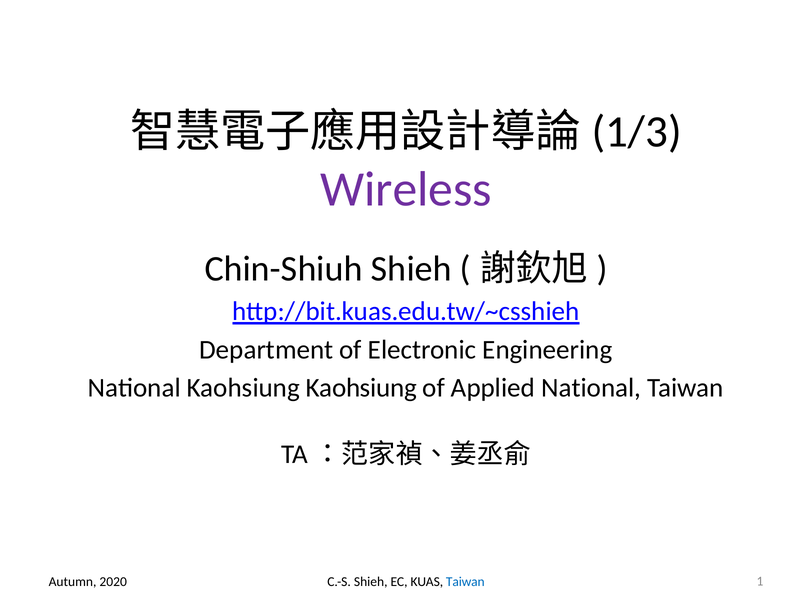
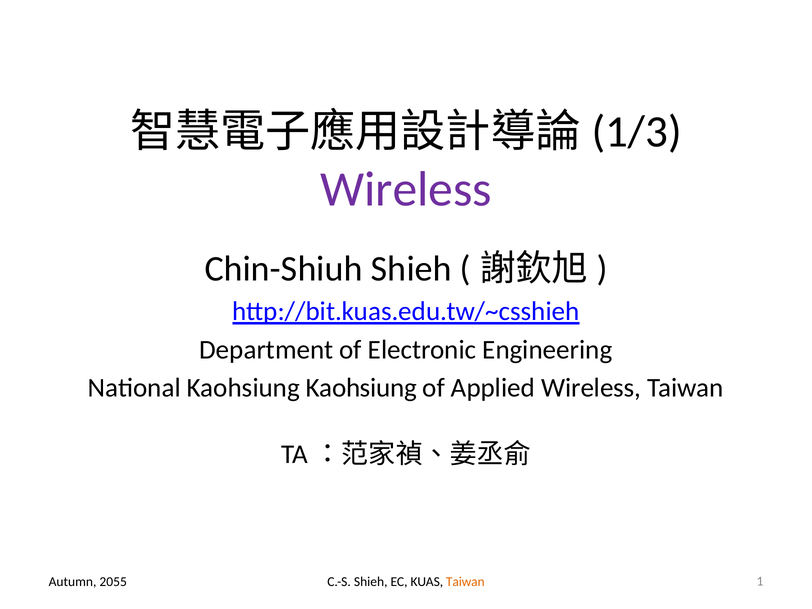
Applied National: National -> Wireless (591, 388)
2020: 2020 -> 2055 (113, 582)
Taiwan colour: blue -> orange (465, 582)
